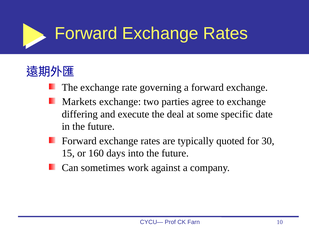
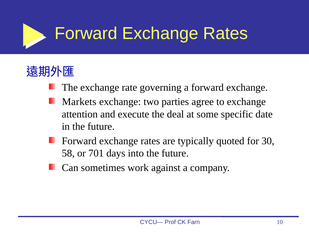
differing: differing -> attention (80, 114)
15: 15 -> 58 (68, 153)
160: 160 -> 701 (96, 153)
